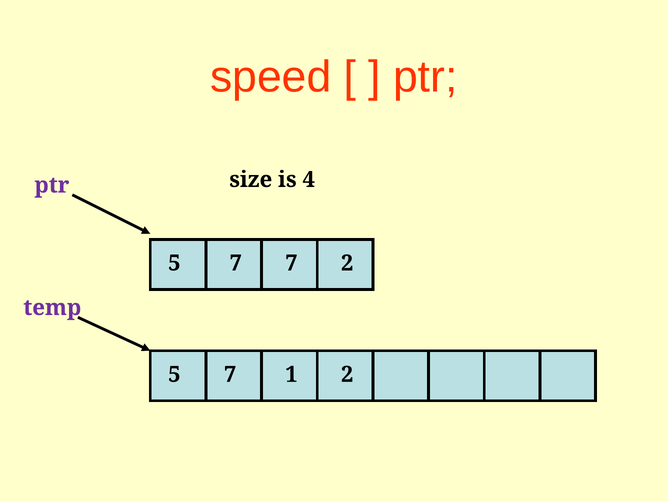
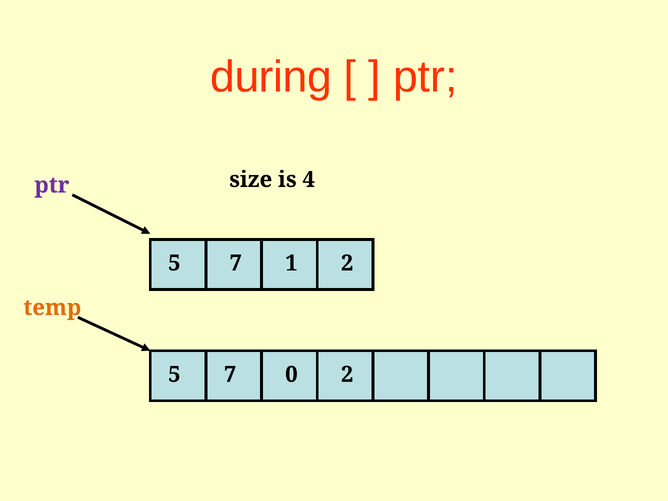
speed: speed -> during (271, 77)
7 7: 7 -> 1 (291, 263)
temp colour: purple -> orange (52, 308)
1: 1 -> 0 (291, 374)
